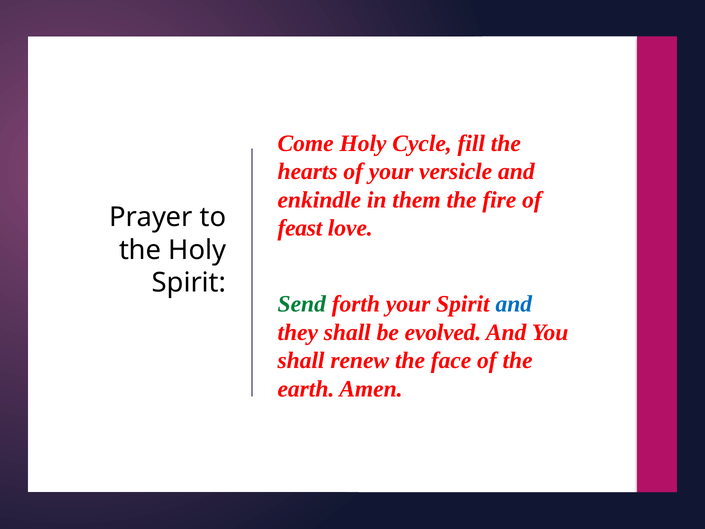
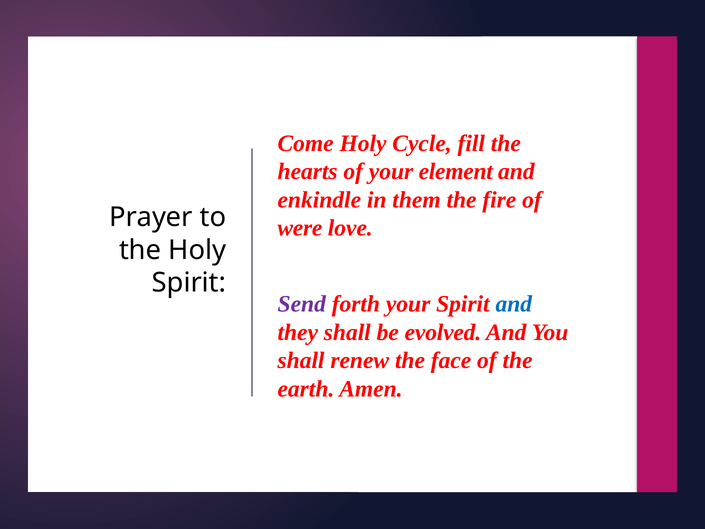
versicle: versicle -> element (456, 172)
feast: feast -> were (300, 228)
Send colour: green -> purple (302, 304)
